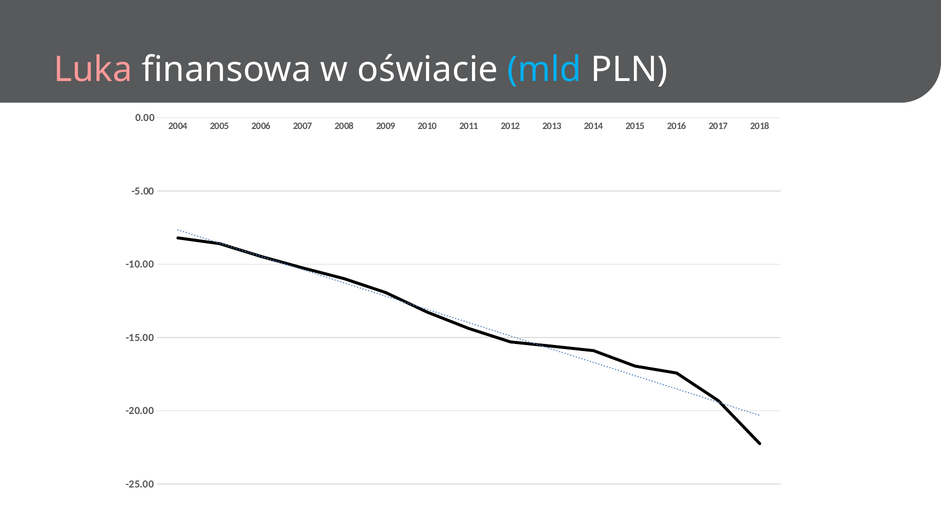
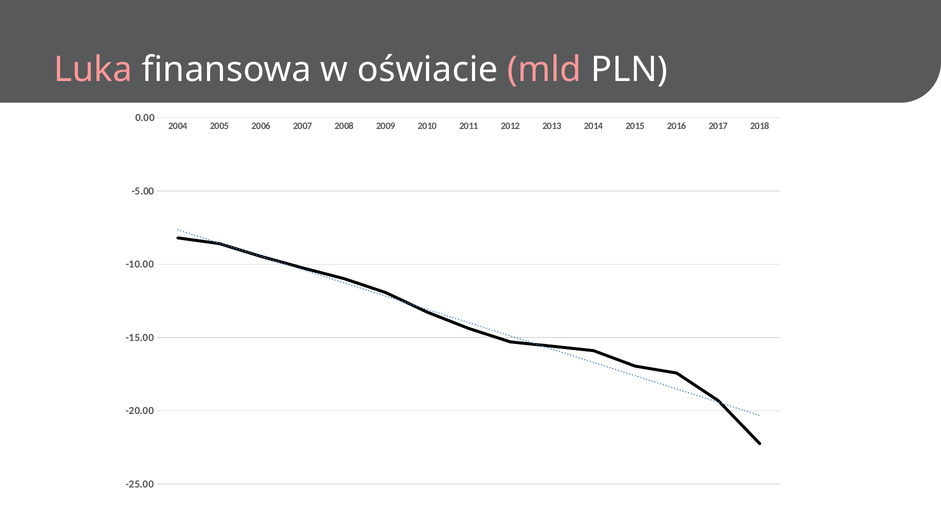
mld colour: light blue -> pink (544, 69)
